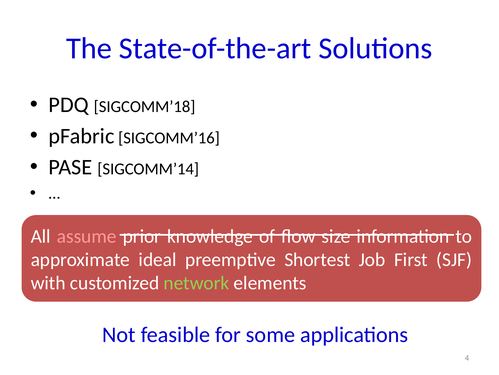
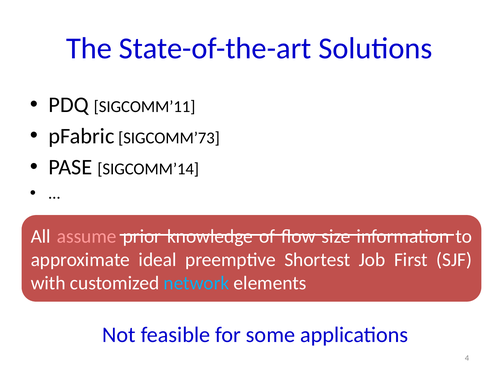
SIGCOMM’18: SIGCOMM’18 -> SIGCOMM’11 (145, 107)
SIGCOMM’16: SIGCOMM’16 -> SIGCOMM’73 (169, 138)
network colour: light green -> light blue (196, 282)
